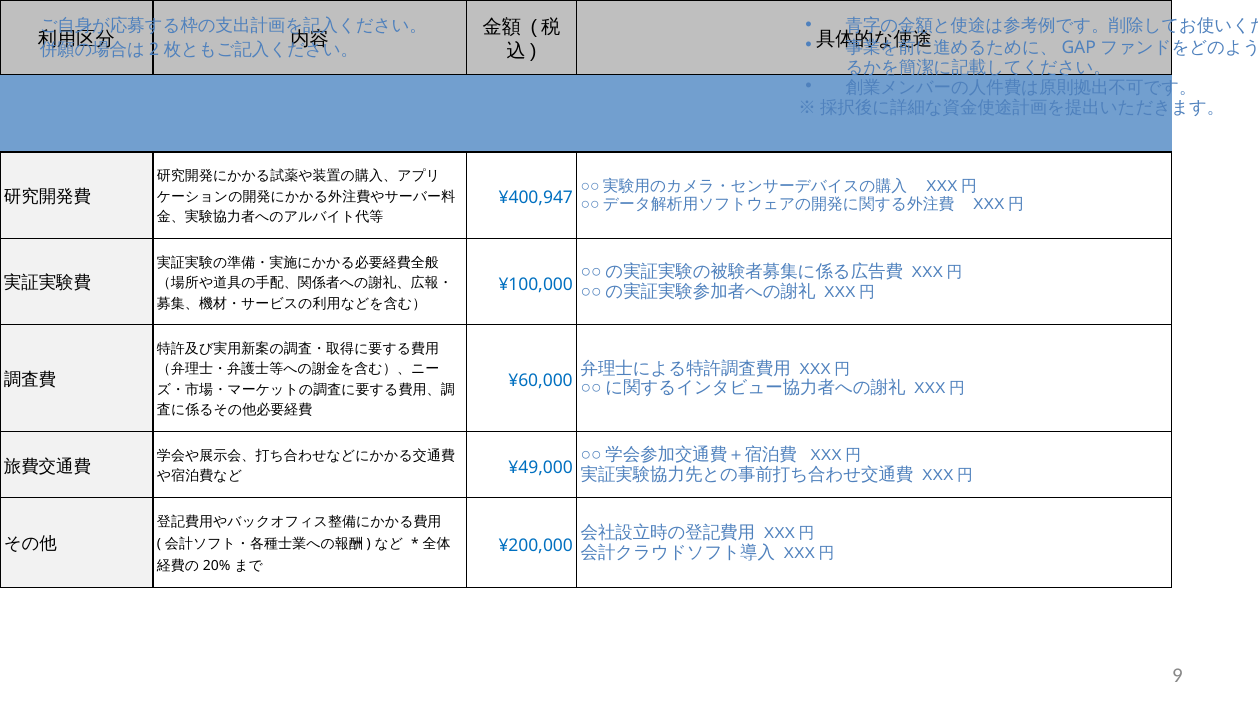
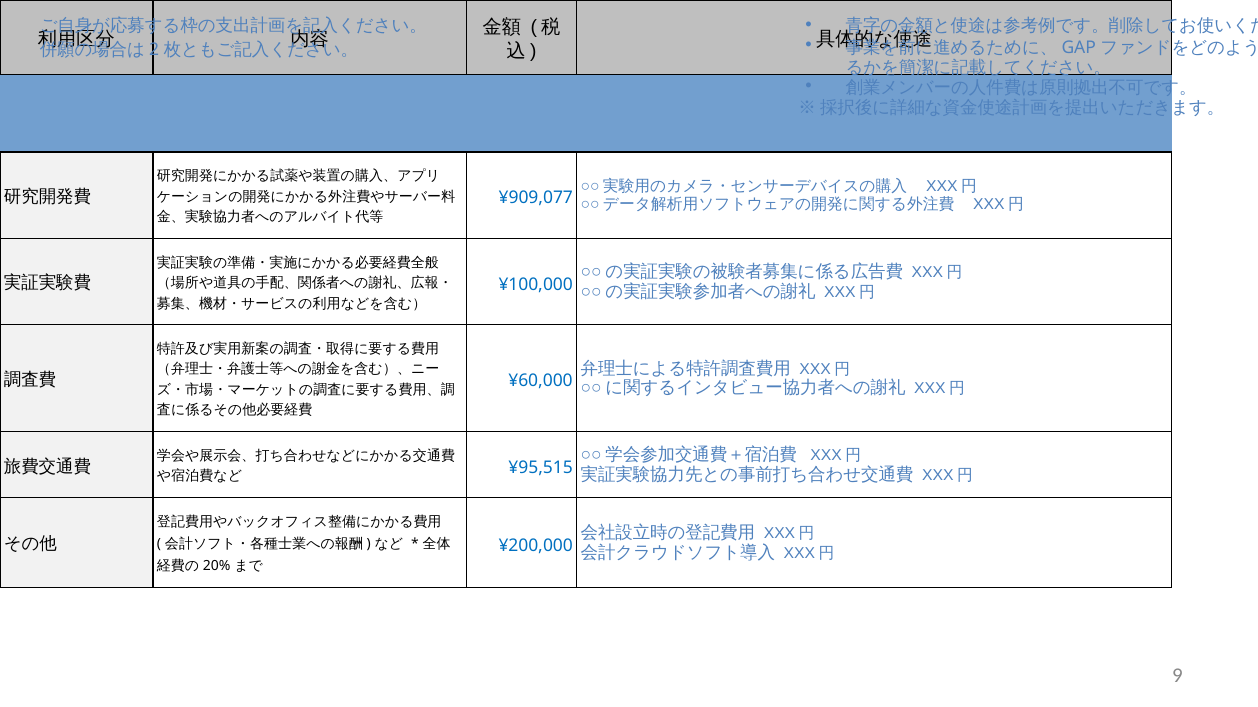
¥400,947: ¥400,947 -> ¥909,077 (536, 198)
¥49,000: ¥49,000 -> ¥95,515 (541, 468)
